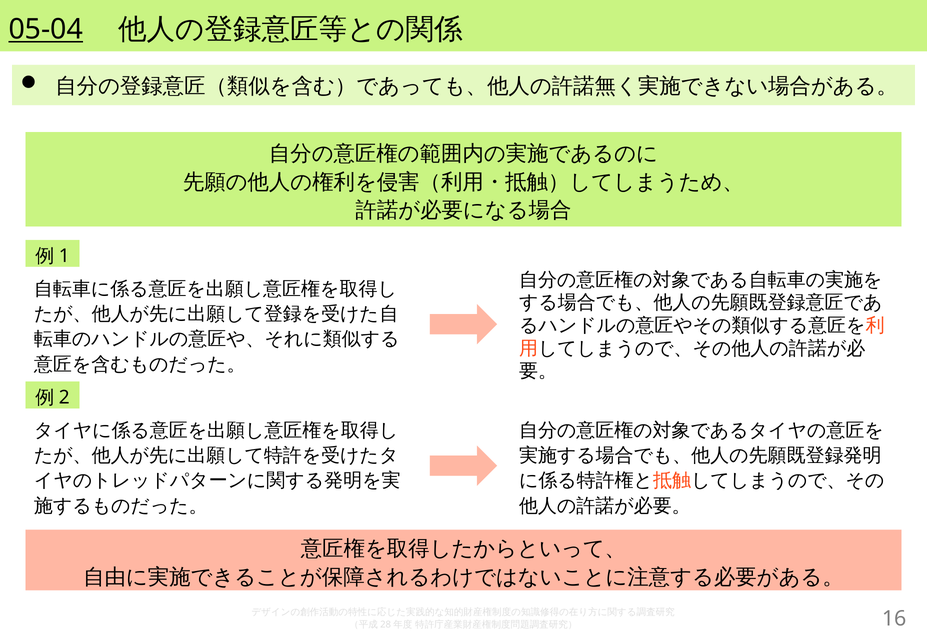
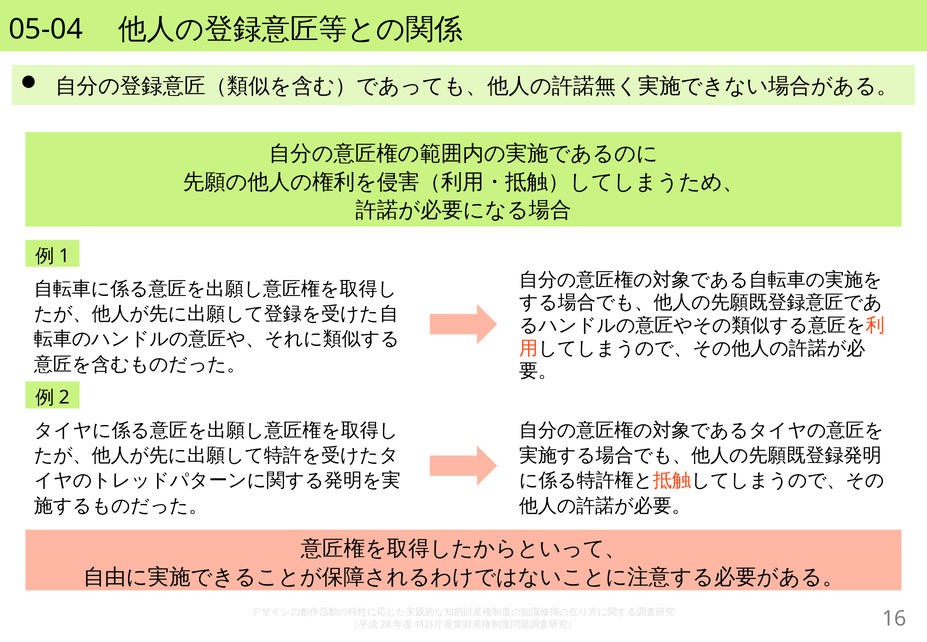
05-04 underline: present -> none (46, 29)
